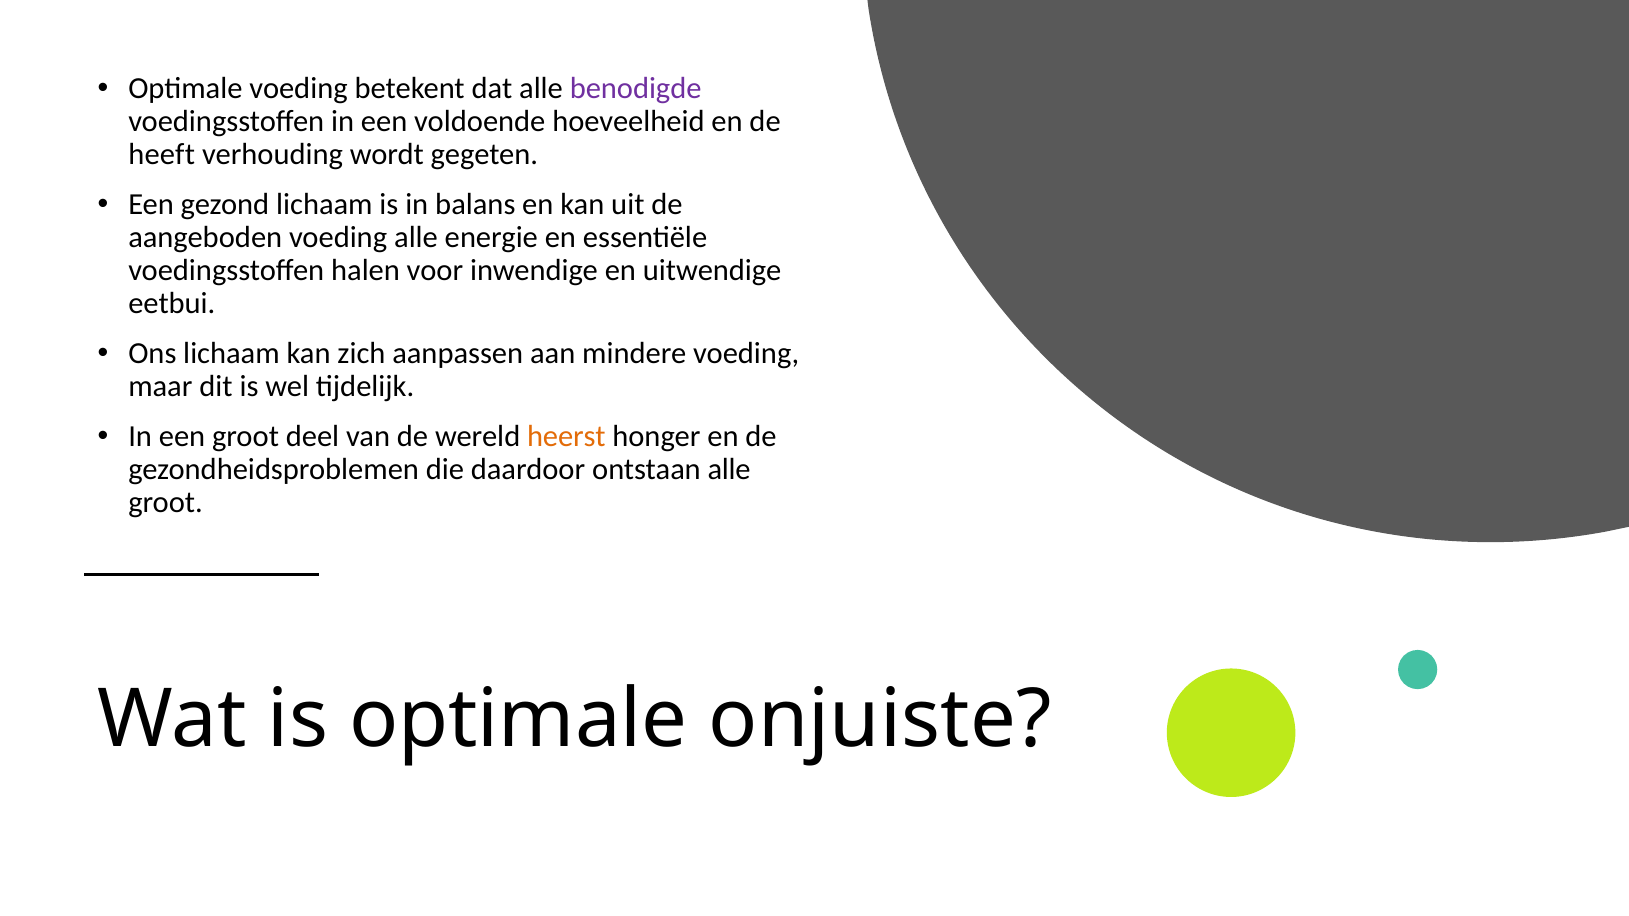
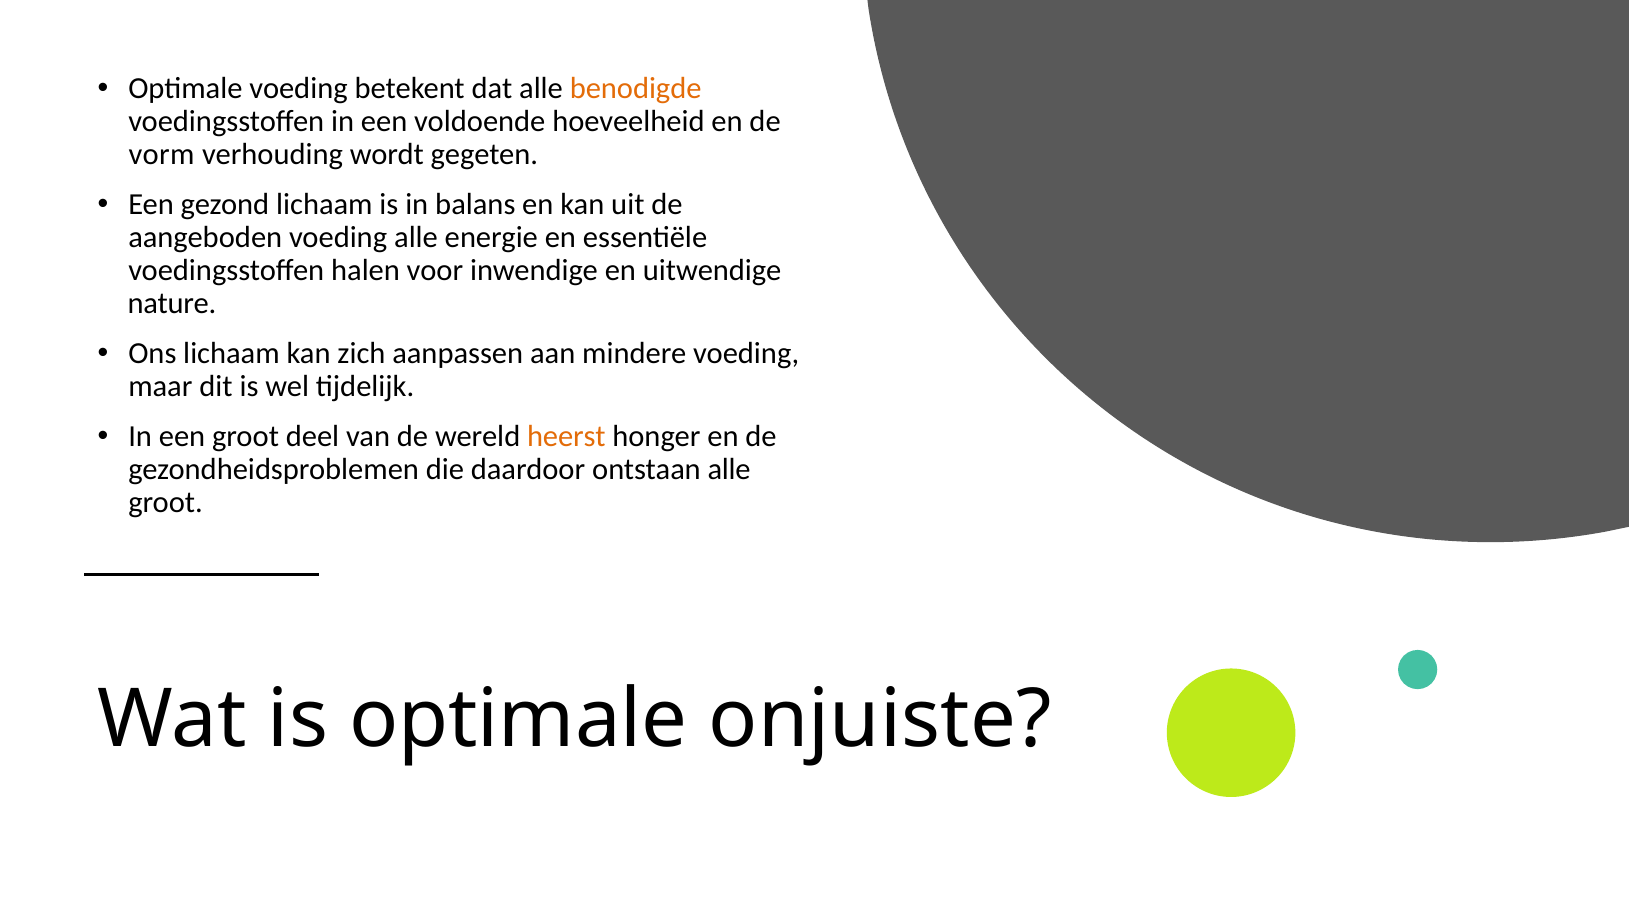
benodigde colour: purple -> orange (636, 88)
heeft: heeft -> vorm (162, 154)
eetbui: eetbui -> nature (172, 303)
